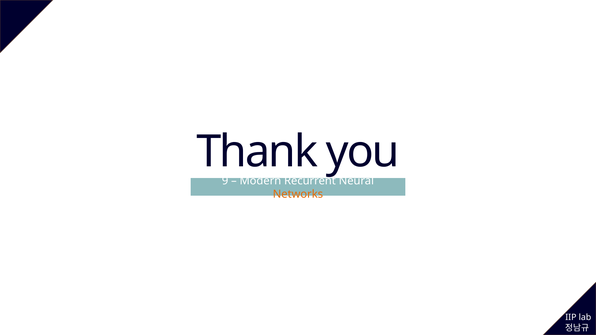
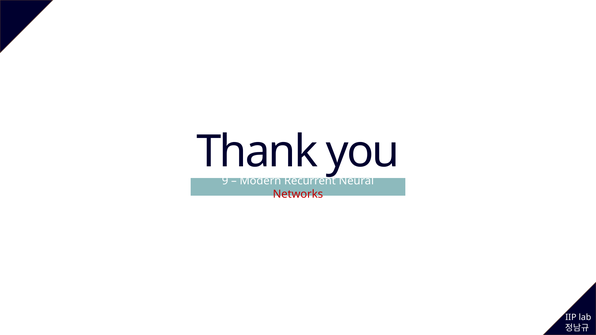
Networks colour: orange -> red (298, 194)
